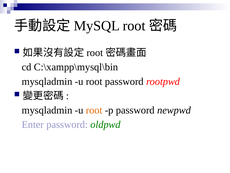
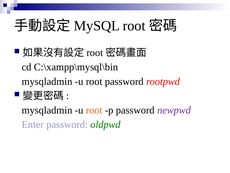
newpwd colour: black -> purple (174, 110)
